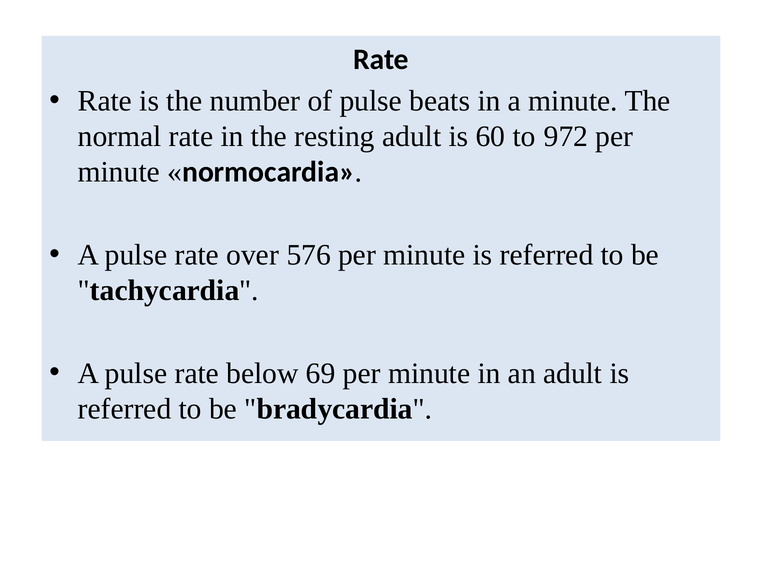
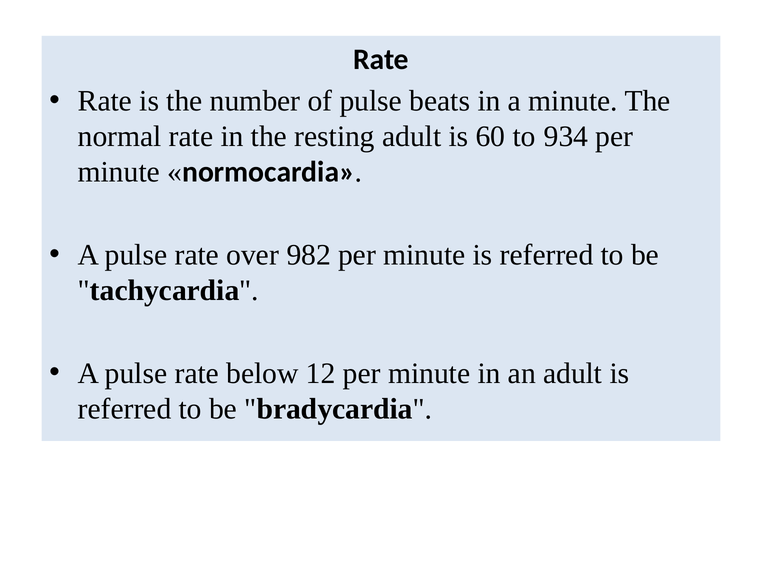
972: 972 -> 934 (566, 136)
576: 576 -> 982 (309, 255)
69: 69 -> 12 (321, 373)
